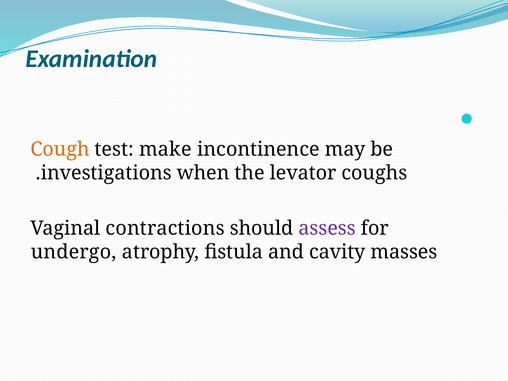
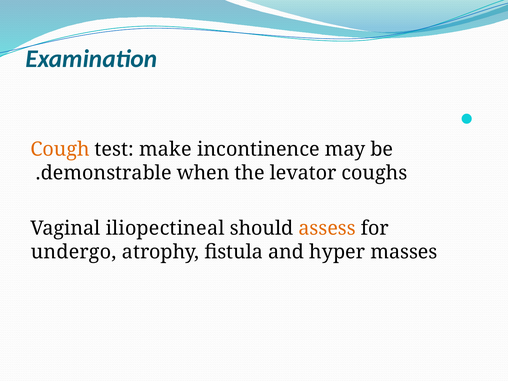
investigations: investigations -> demonstrable (106, 173)
contractions: contractions -> iliopectineal (165, 228)
assess colour: purple -> orange (327, 228)
cavity: cavity -> hyper (337, 252)
